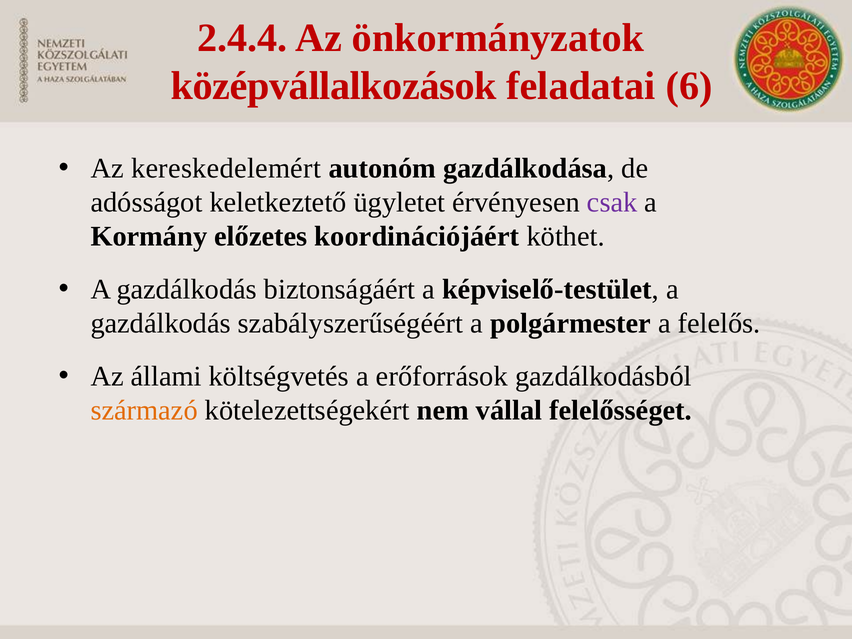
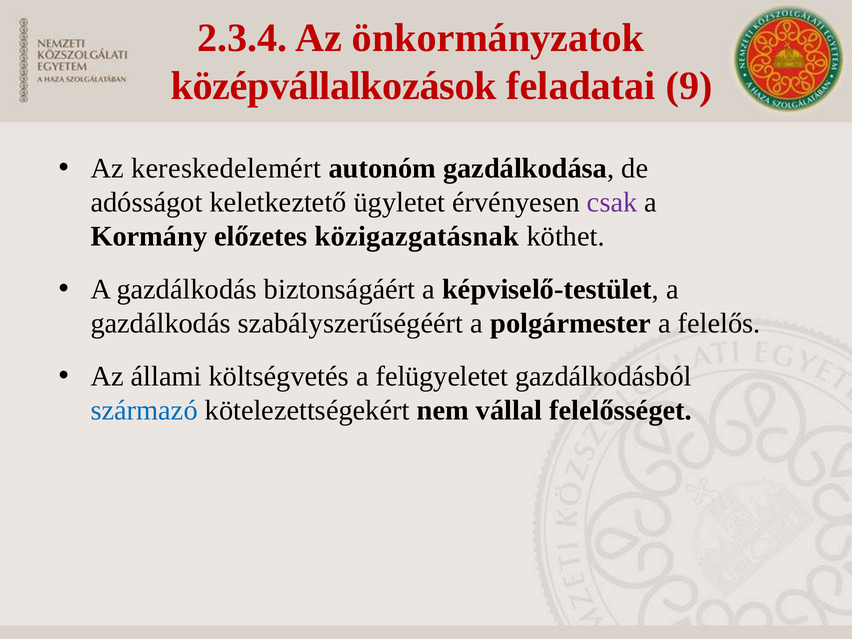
2.4.4: 2.4.4 -> 2.3.4 (242, 38)
6: 6 -> 9 (689, 86)
koordinációjáért: koordinációjáért -> közigazgatásnak (417, 236)
erőforrások: erőforrások -> felügyeletet (442, 376)
származó colour: orange -> blue (144, 410)
